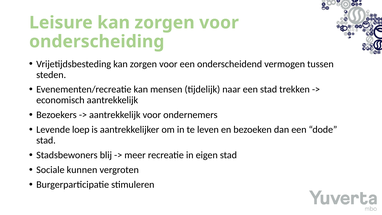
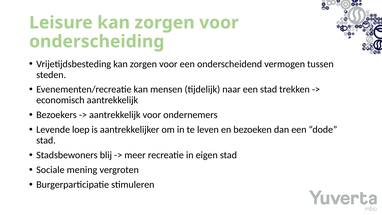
kunnen: kunnen -> mening (82, 170)
